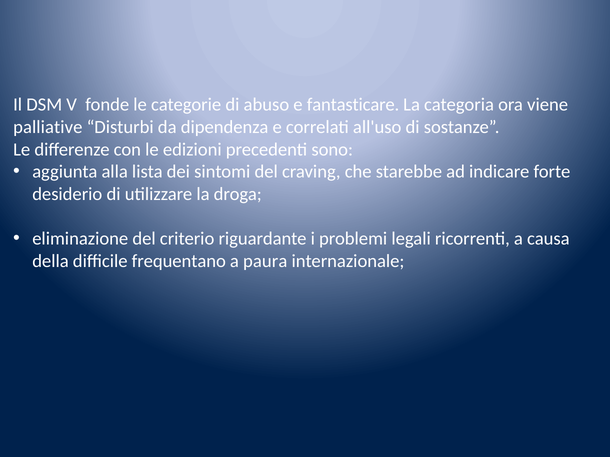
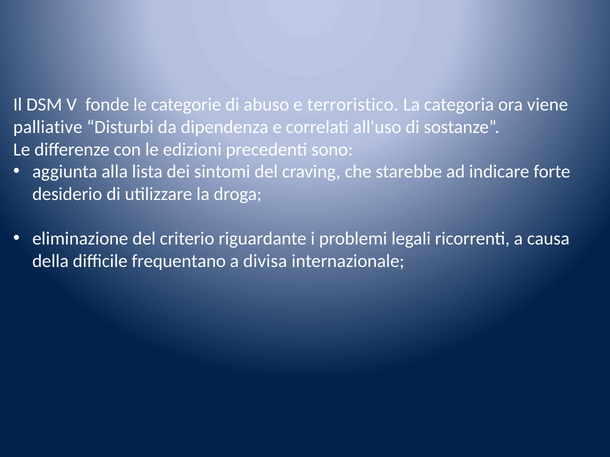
fantasticare: fantasticare -> terroristico (353, 105)
paura: paura -> divisa (265, 261)
